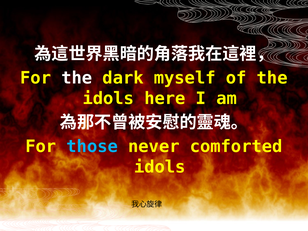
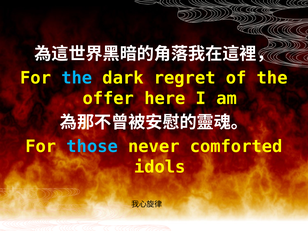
the colour: white -> light blue (77, 78)
myself: myself -> regret (185, 78)
idols: idols -> offer (108, 99)
